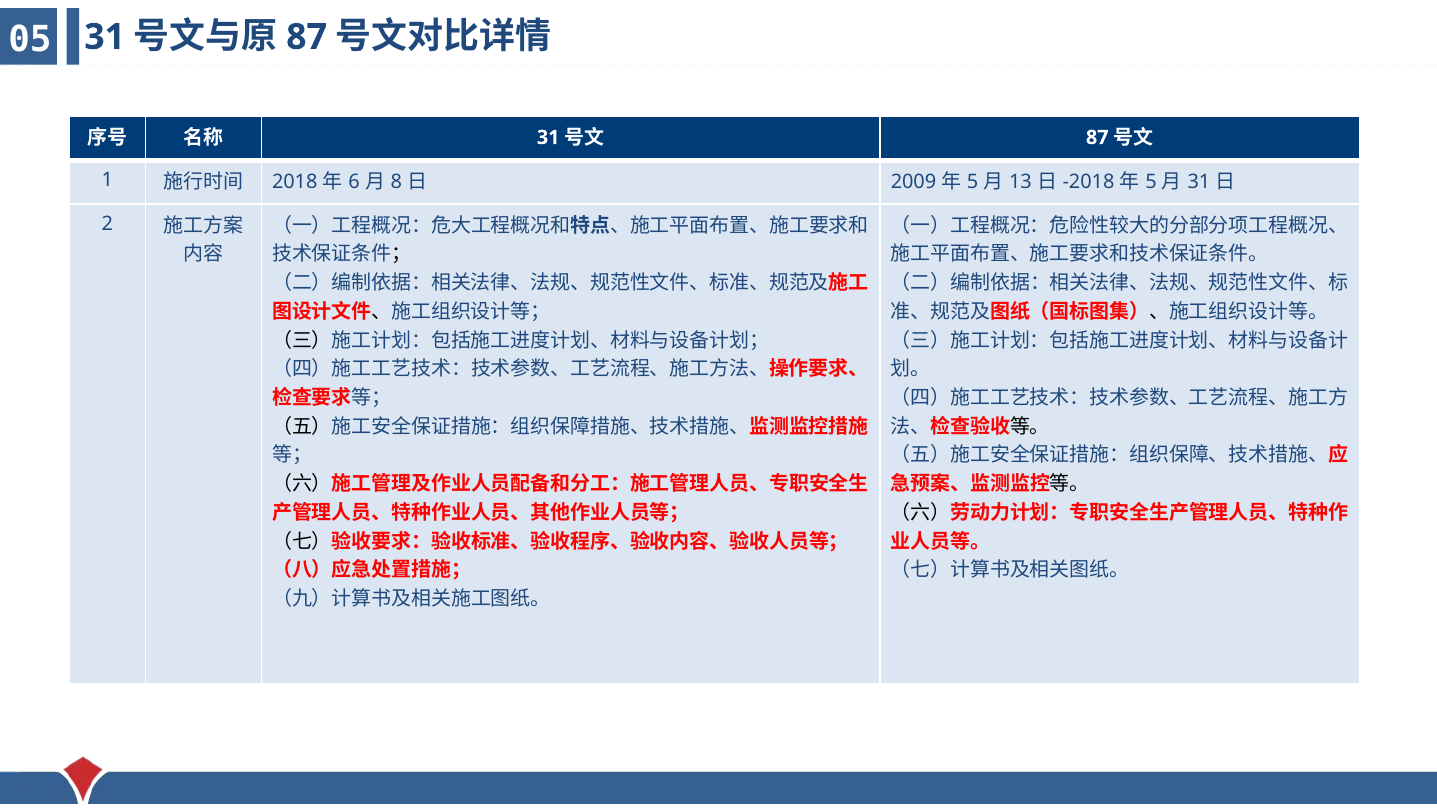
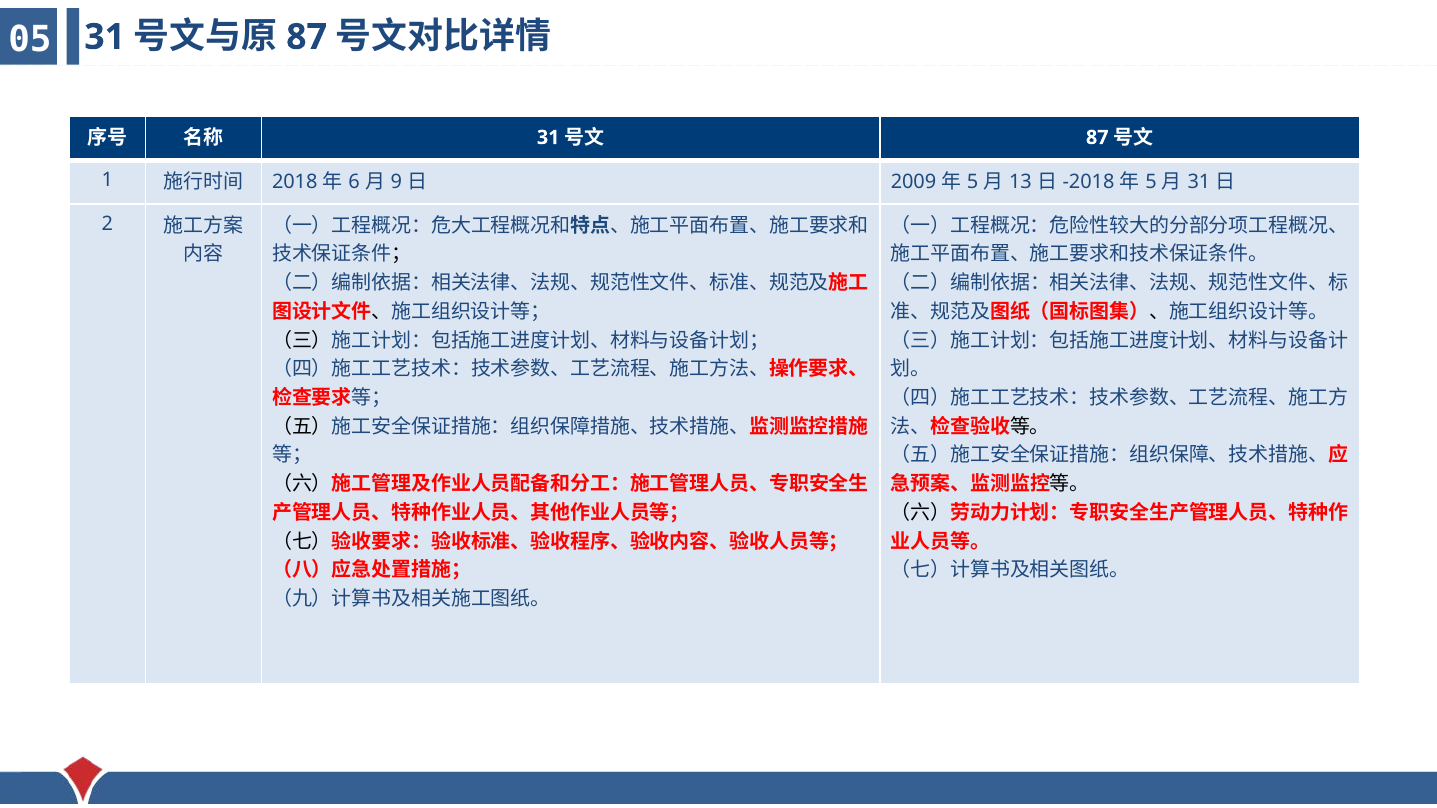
8: 8 -> 9 (396, 182)
